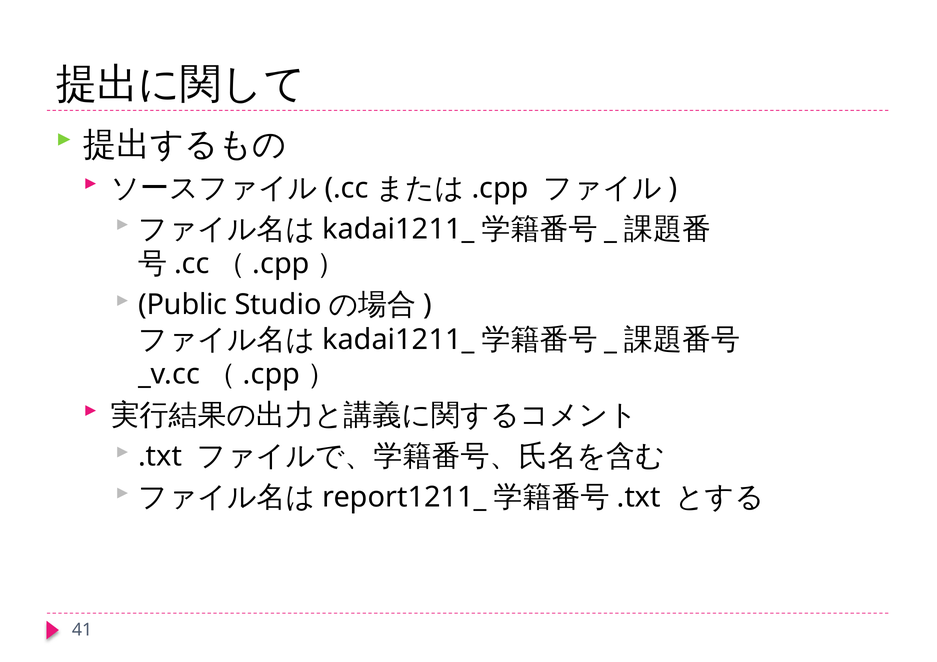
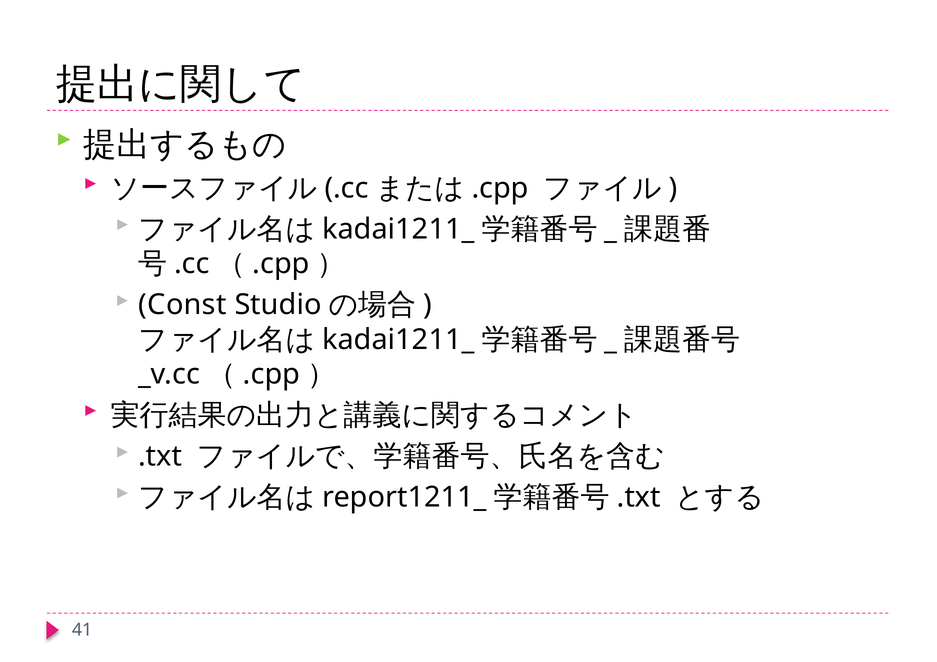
Public: Public -> Const (183, 305)
